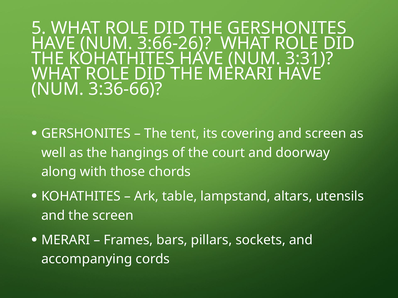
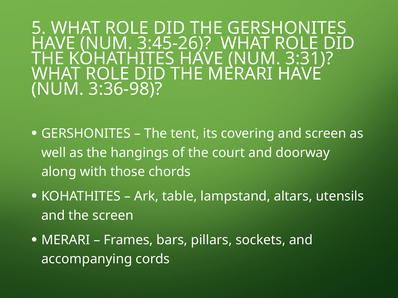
3:66-26: 3:66-26 -> 3:45-26 (174, 43)
3:36-66: 3:36-66 -> 3:36-98 (125, 89)
